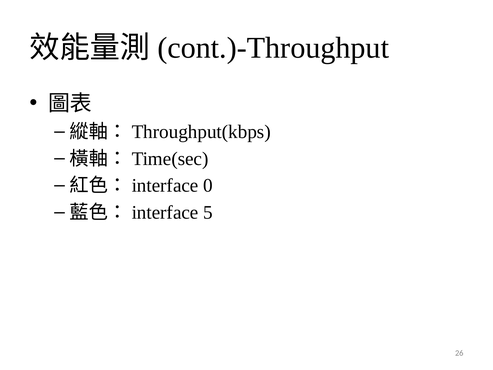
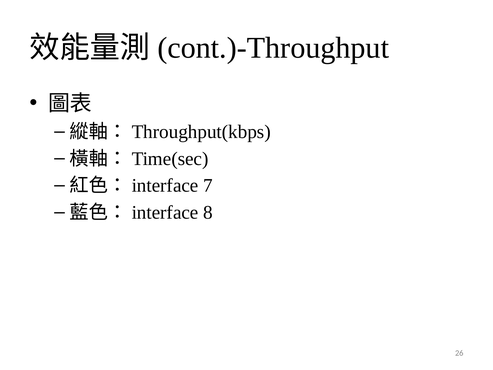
0: 0 -> 7 (208, 185)
5: 5 -> 8 (208, 212)
